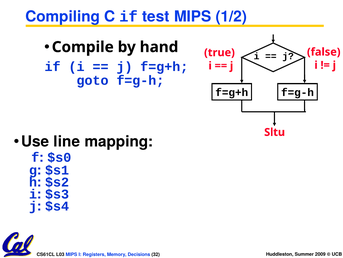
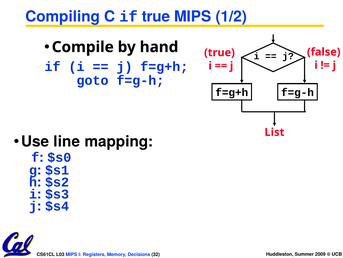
if test: test -> true (156, 17)
Sltu: Sltu -> List (274, 132)
